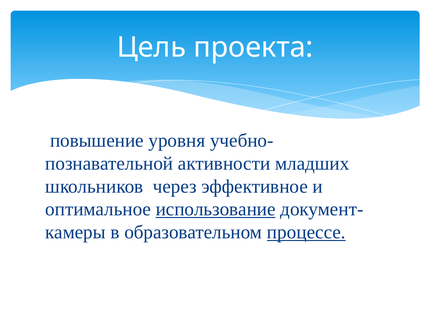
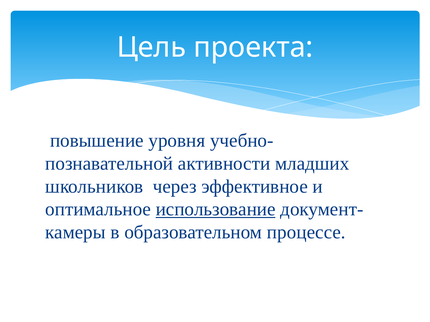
процессе underline: present -> none (306, 233)
